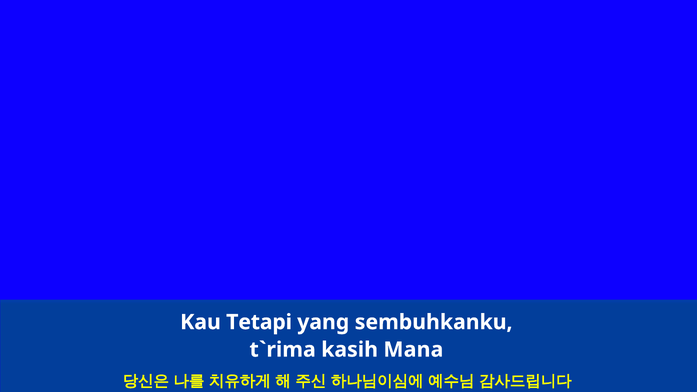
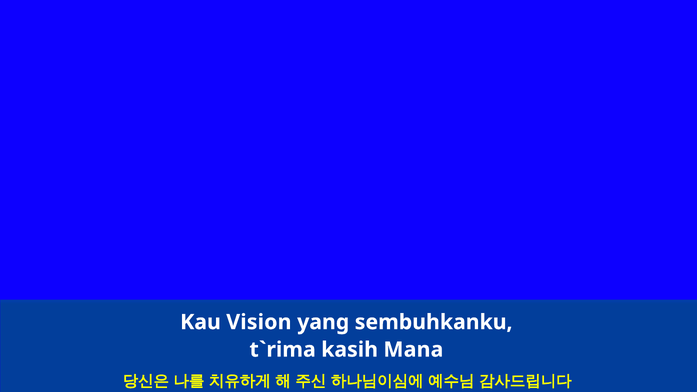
Tetapi: Tetapi -> Vision (259, 322)
